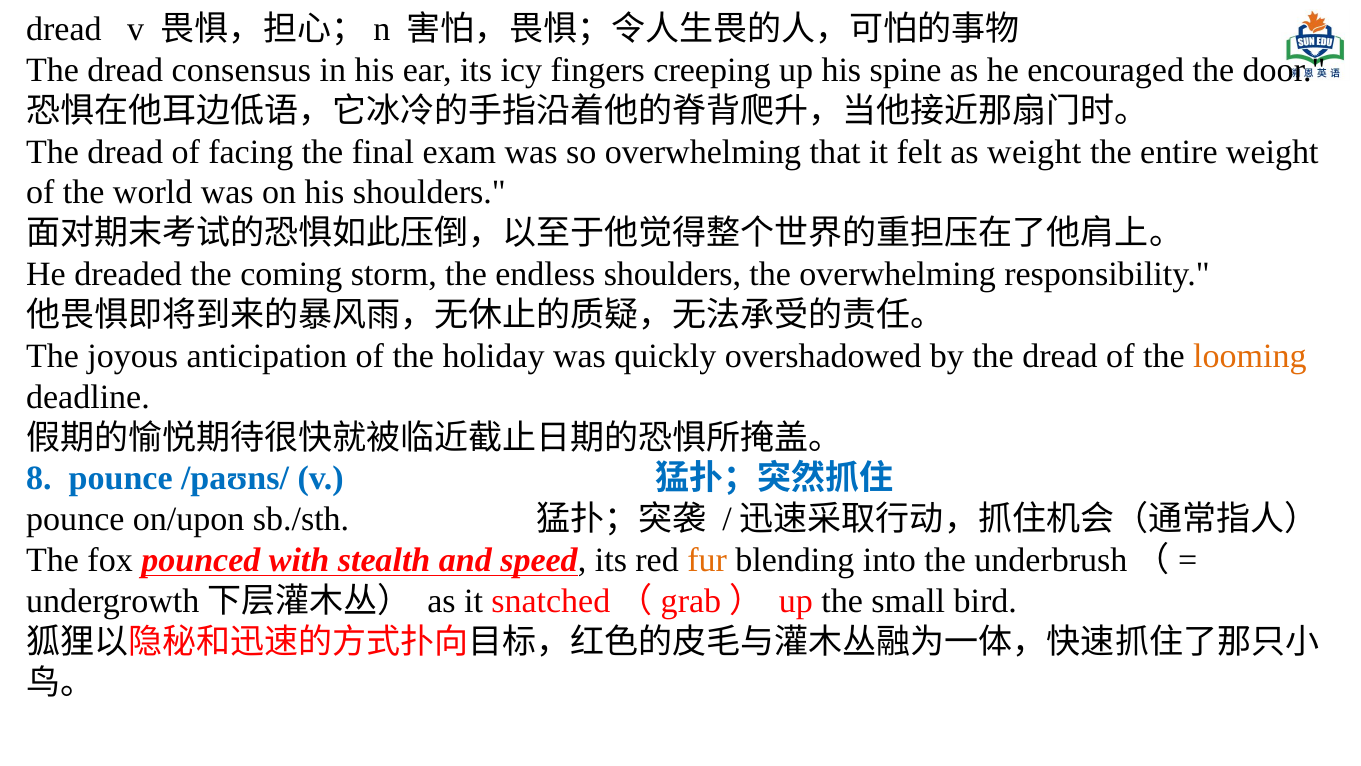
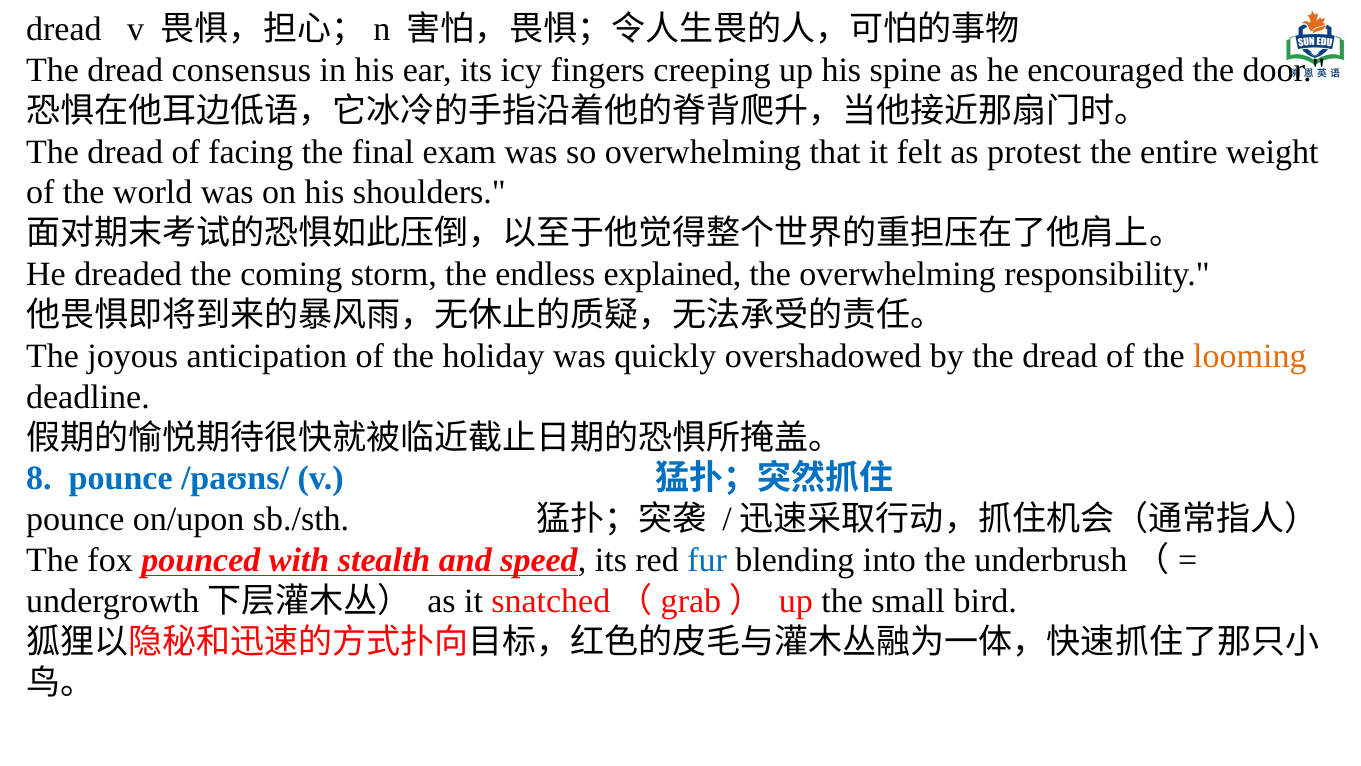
as weight: weight -> protest (1034, 152)
endless shoulders: shoulders -> explained (673, 274)
fur colour: orange -> blue (707, 560)
